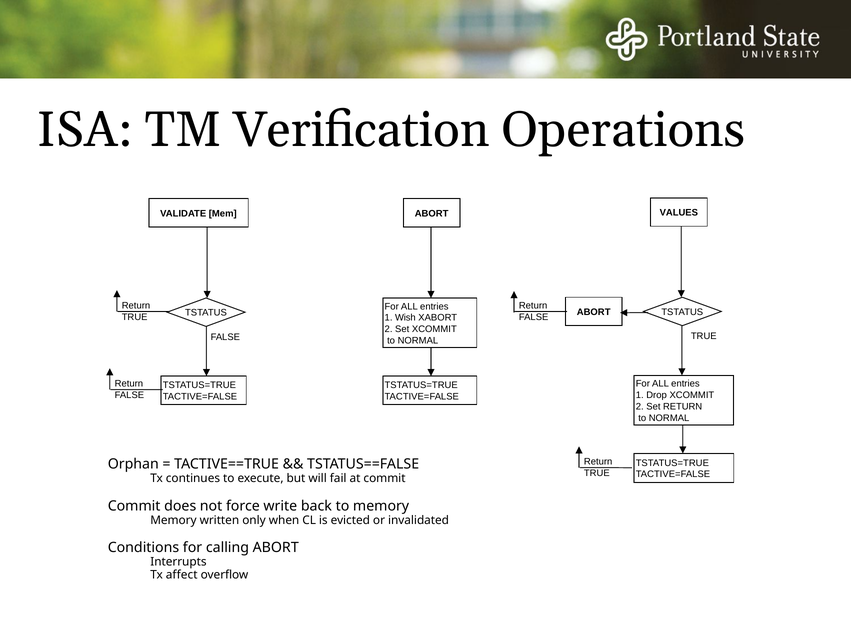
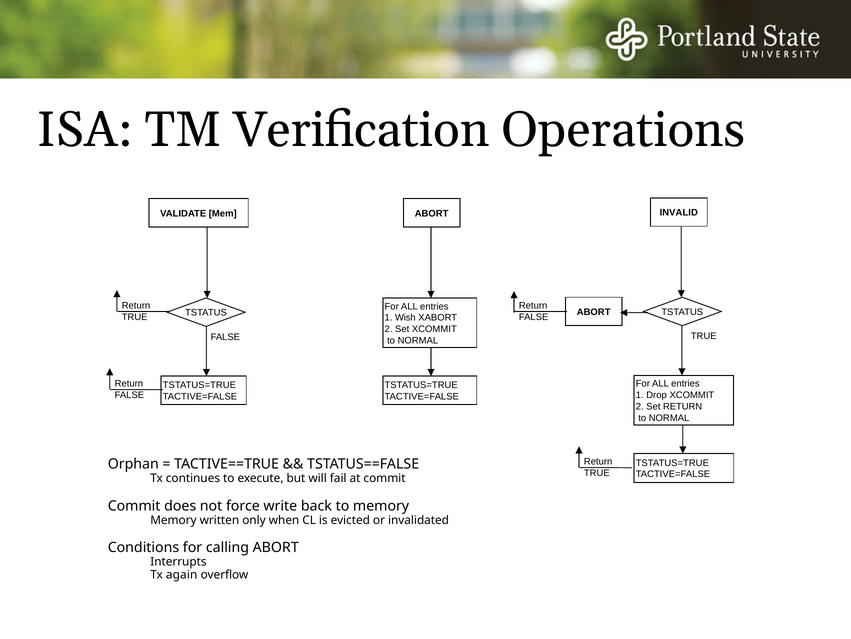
VALUES: VALUES -> INVALID (679, 212)
affect: affect -> again (182, 574)
